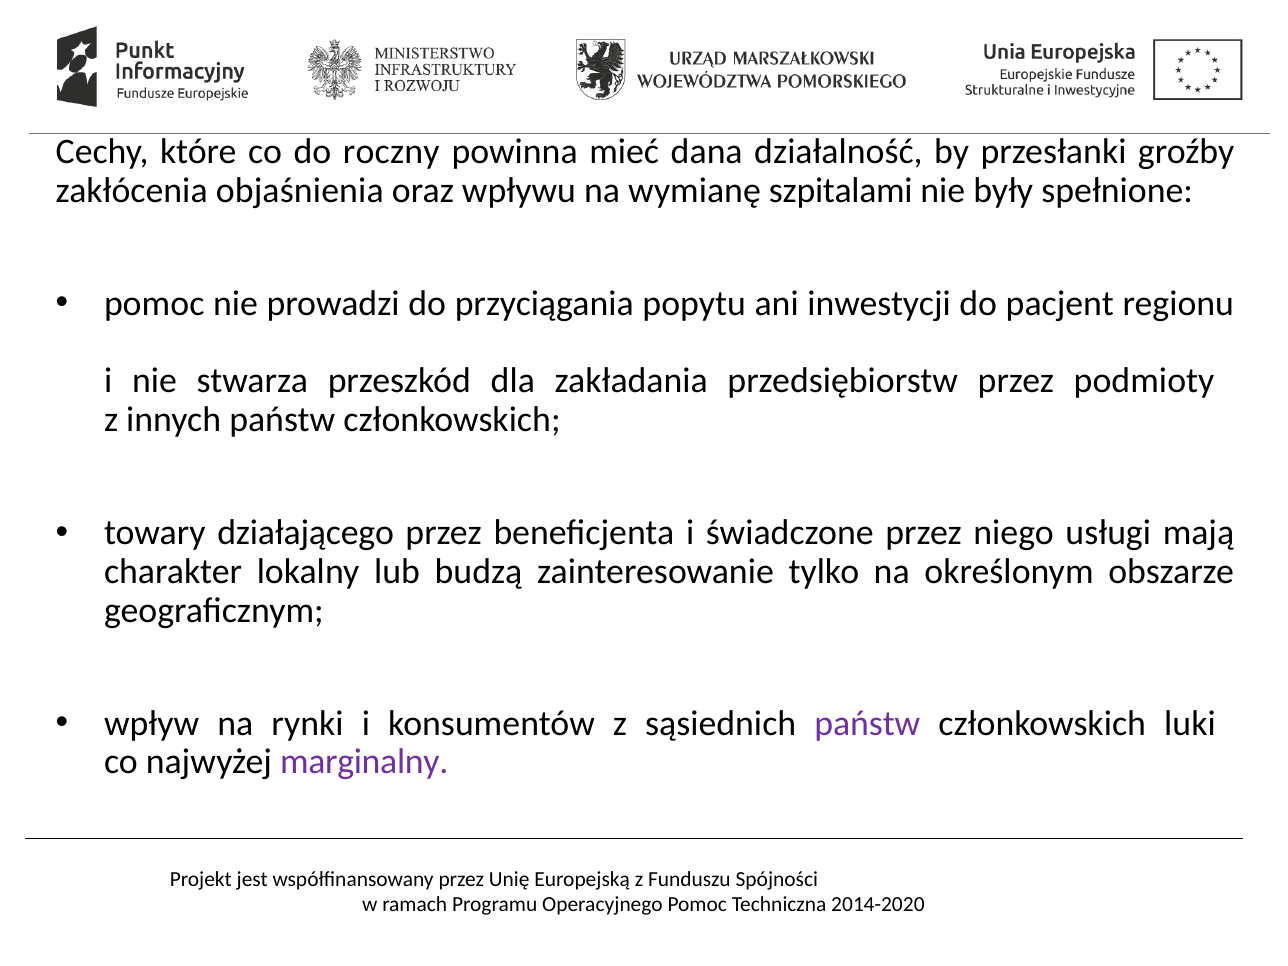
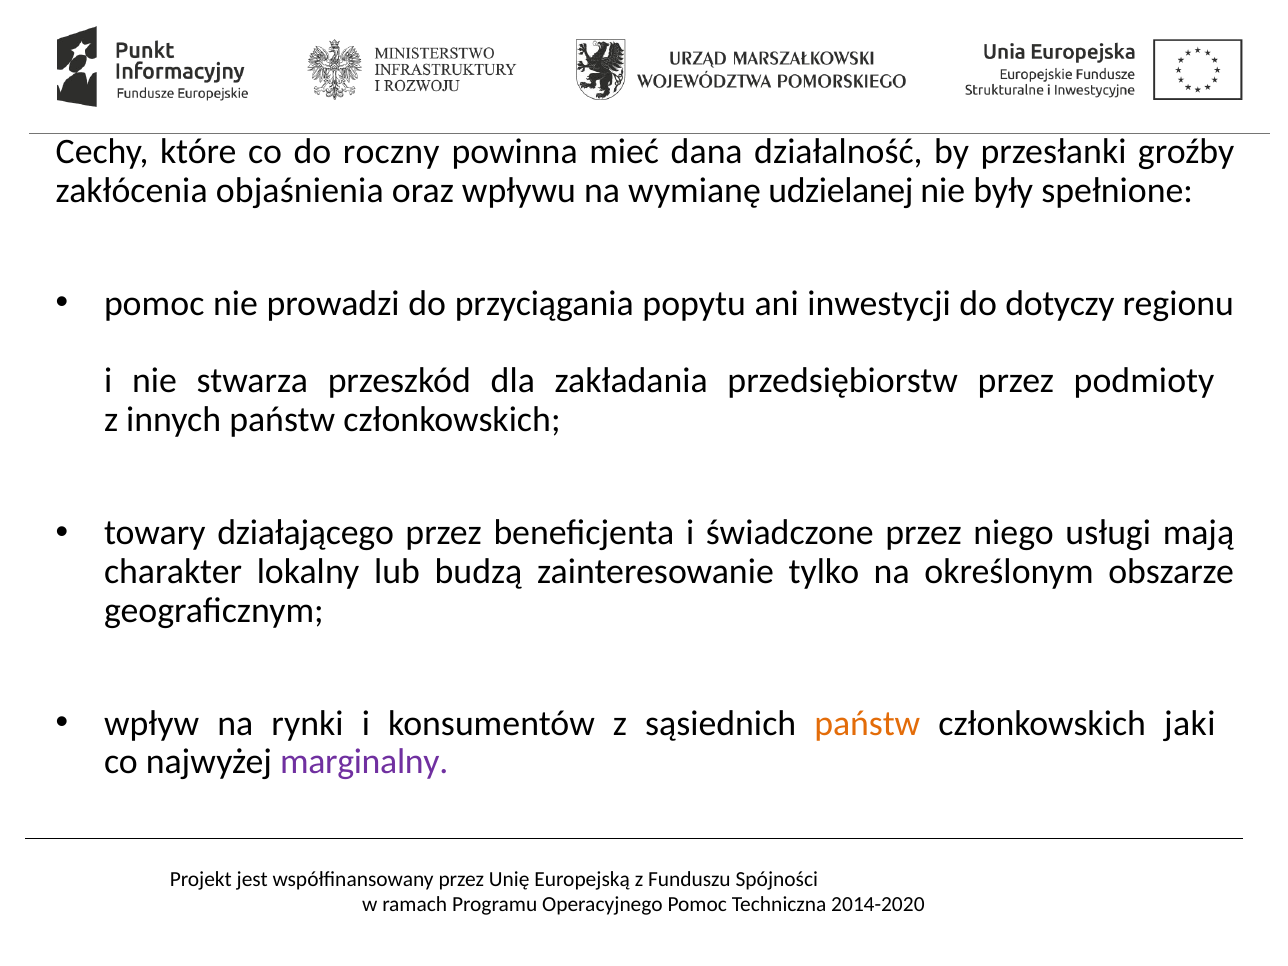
szpitalami: szpitalami -> udzielanej (841, 190)
pacjent: pacjent -> dotyczy (1060, 304)
państw colour: purple -> orange (867, 723)
luki: luki -> jaki (1190, 723)
